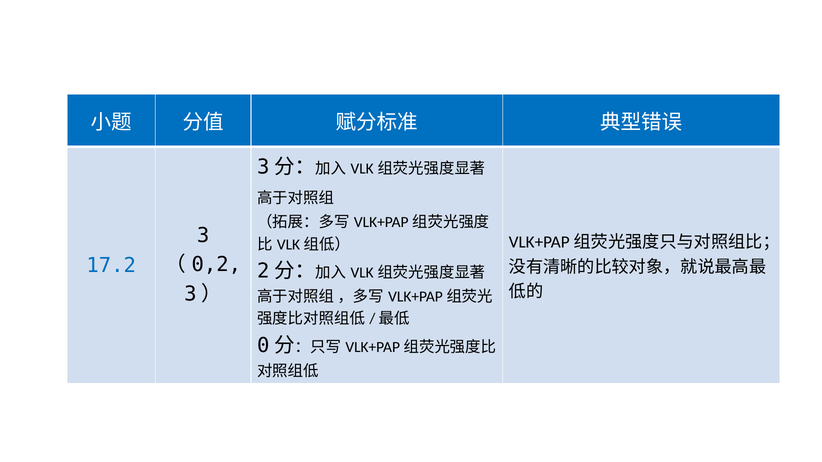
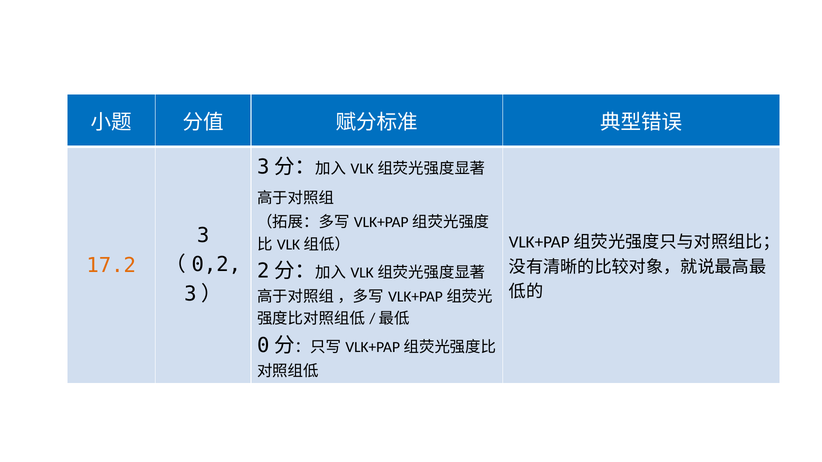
17.2 colour: blue -> orange (111, 266)
